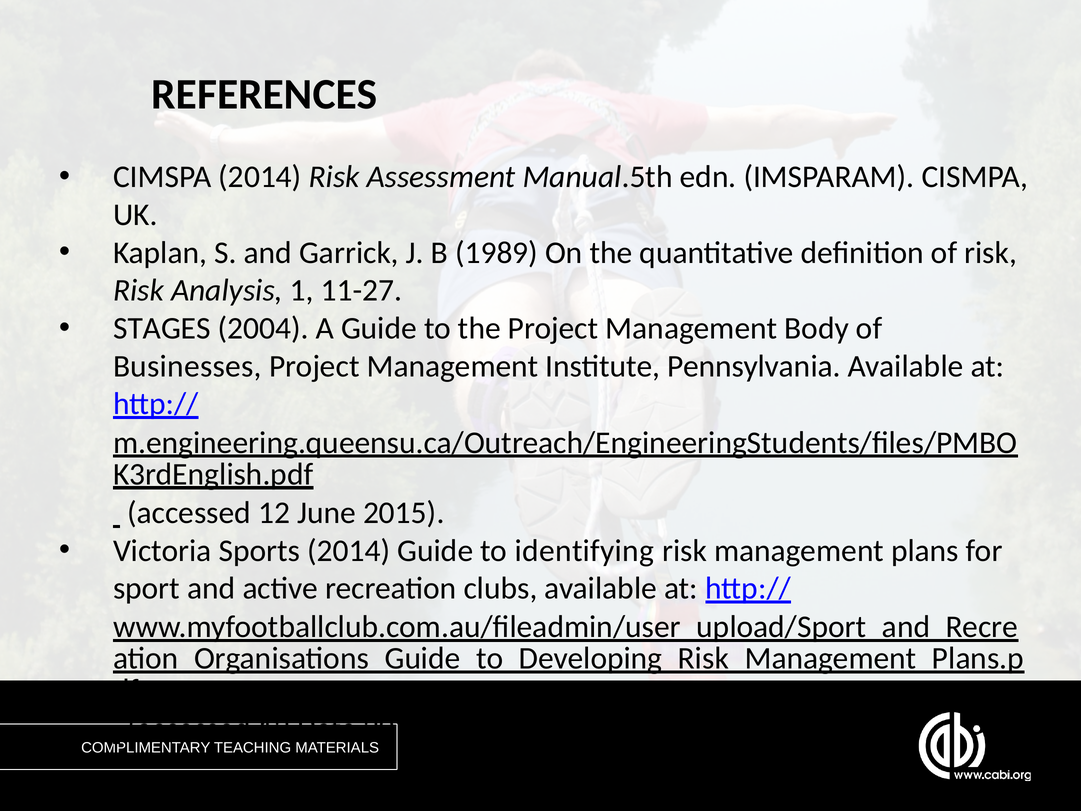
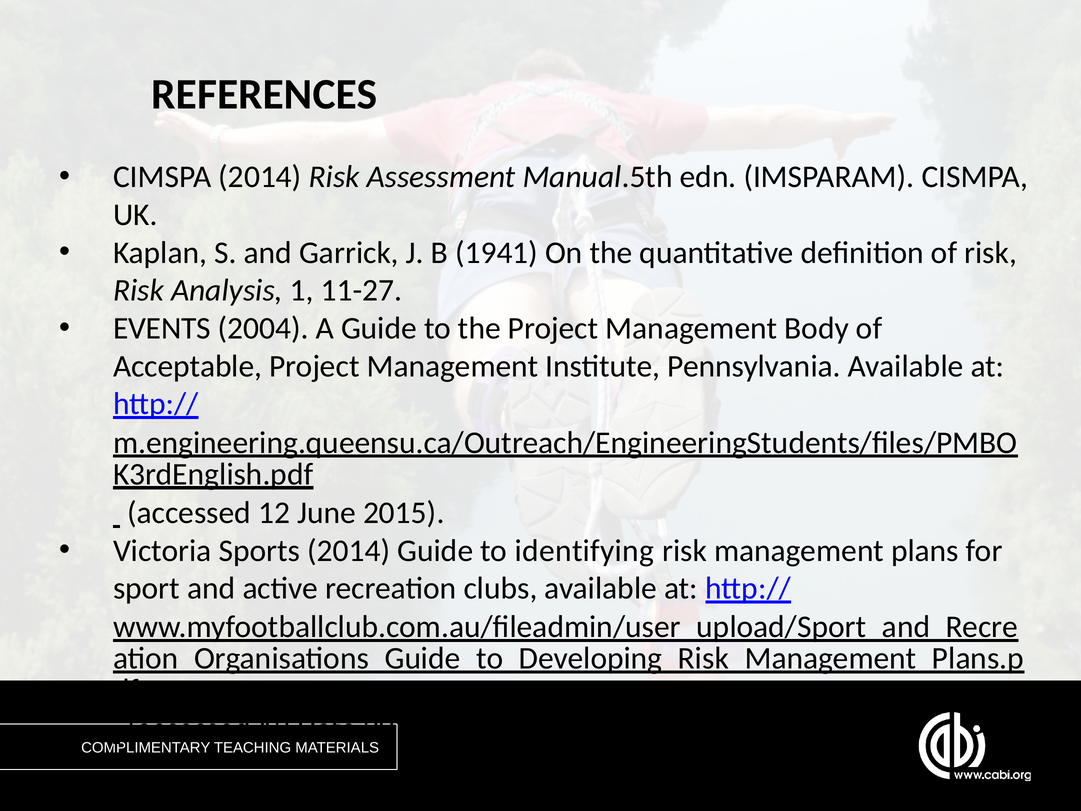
1989: 1989 -> 1941 (496, 253)
STAGES: STAGES -> EVENTS (162, 328)
Businesses: Businesses -> Acceptable (188, 366)
